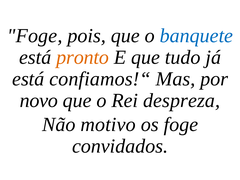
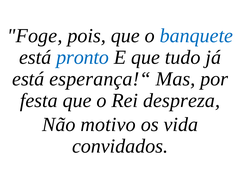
pronto colour: orange -> blue (83, 57)
confiamos!“: confiamos!“ -> esperança!“ (100, 79)
novo: novo -> festa (39, 100)
os foge: foge -> vida (181, 125)
